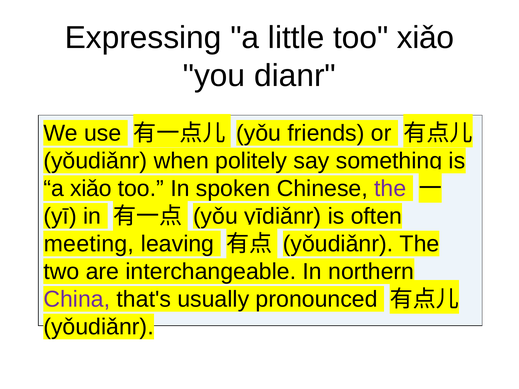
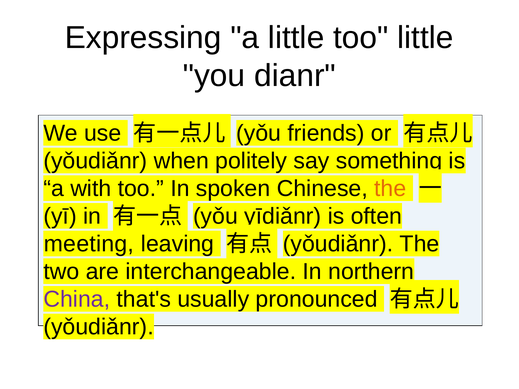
too xiǎo: xiǎo -> little (425, 38)
a xiǎo: xiǎo -> with (91, 189)
the colour: purple -> orange (390, 189)
